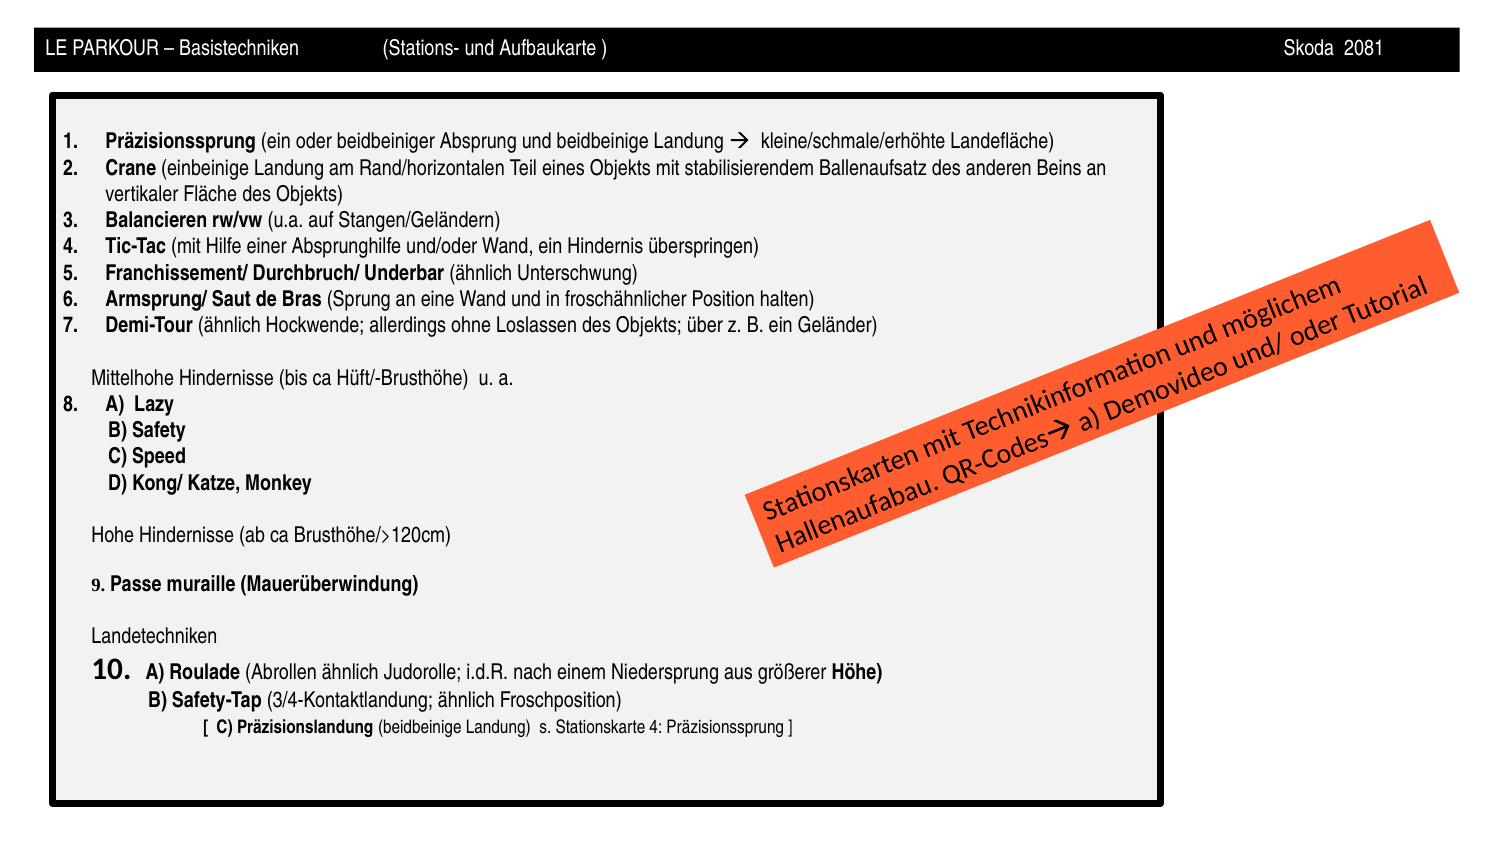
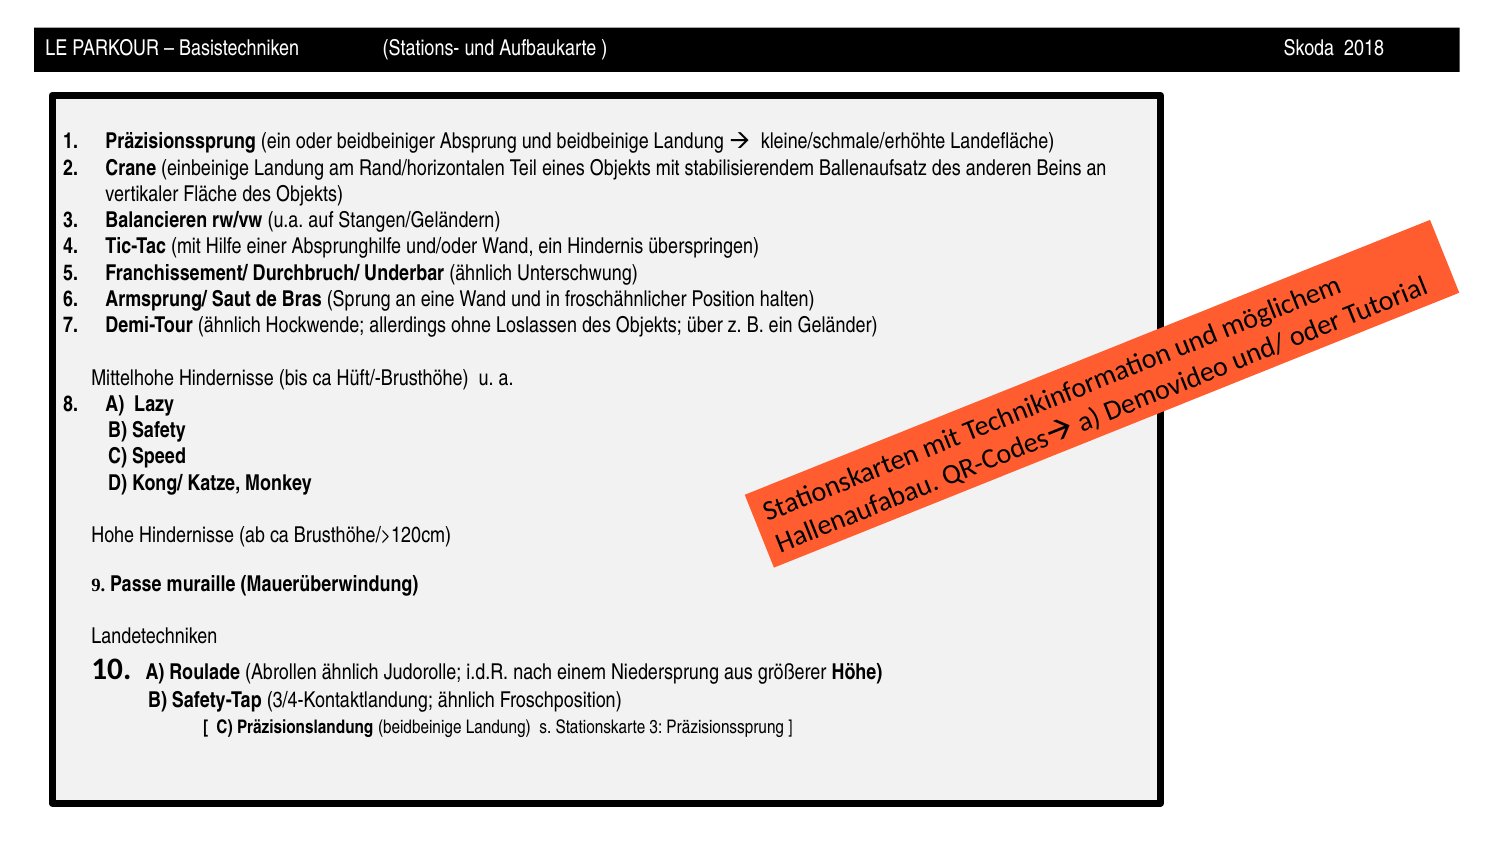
2081: 2081 -> 2018 (1364, 48)
Stationskarte 4: 4 -> 3 (656, 728)
